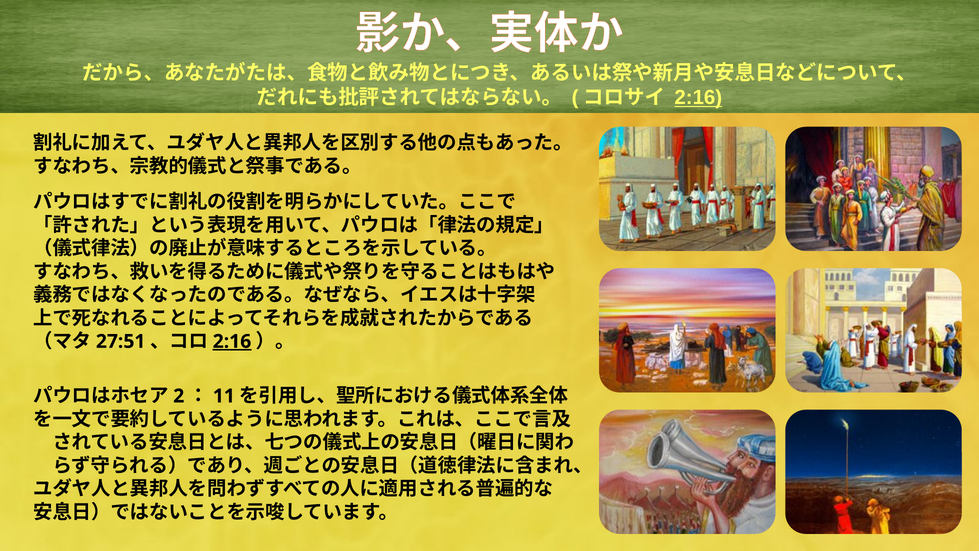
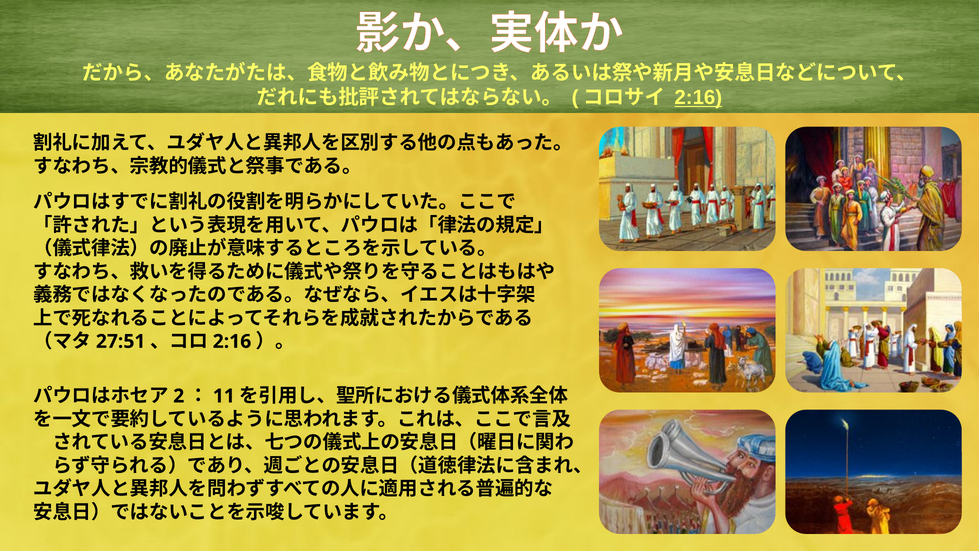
2:16 underline: present -> none (232, 341)
